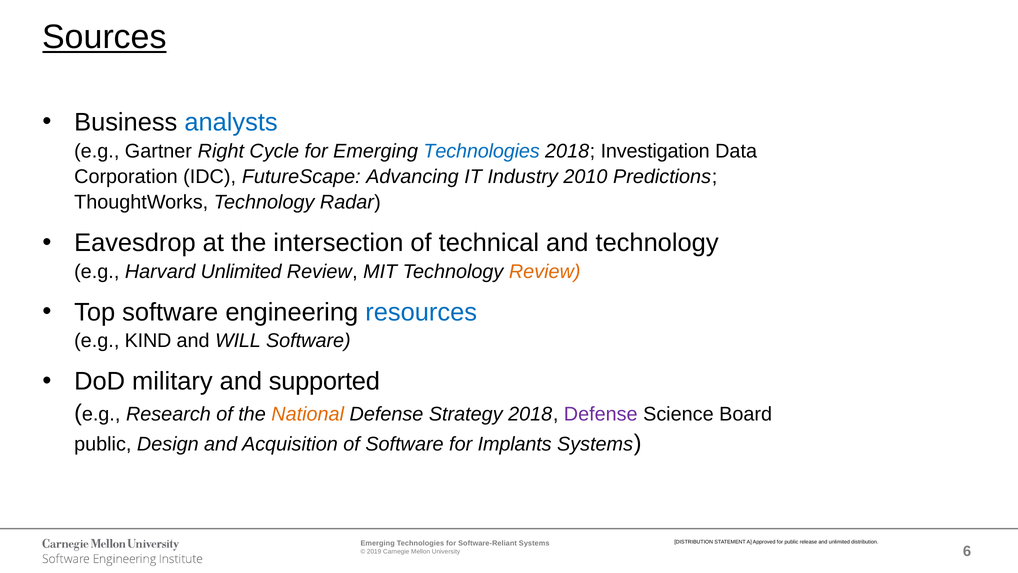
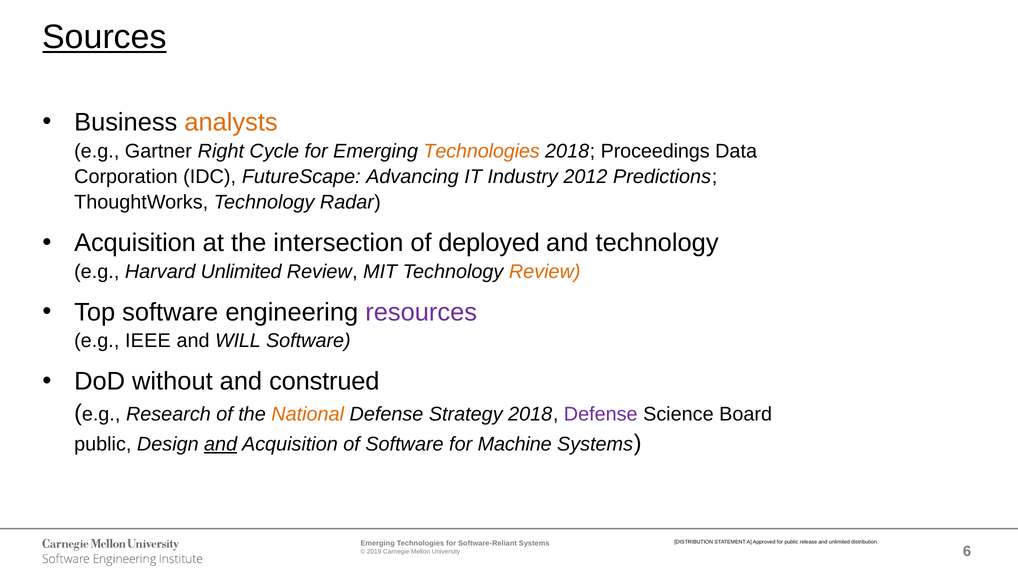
analysts colour: blue -> orange (231, 122)
Technologies colour: blue -> orange (482, 151)
Investigation: Investigation -> Proceedings (655, 151)
2010: 2010 -> 2012 (585, 177)
Eavesdrop: Eavesdrop -> Acquisition (135, 243)
technical: technical -> deployed (489, 243)
resources colour: blue -> purple (421, 312)
KIND: KIND -> IEEE (148, 341)
military: military -> without (172, 381)
supported: supported -> construed (324, 381)
and underline: none -> present (221, 444)
Implants: Implants -> Machine (515, 444)
